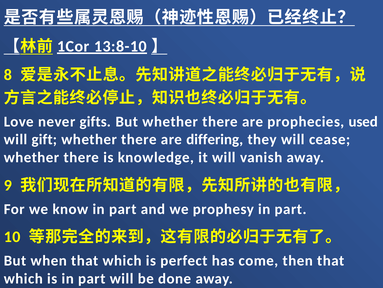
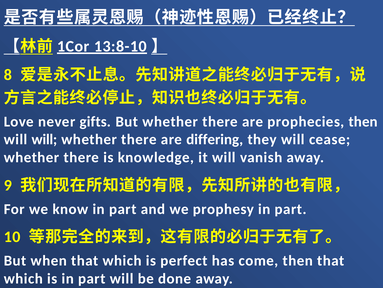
prophecies used: used -> then (363, 121)
will gift: gift -> will (44, 139)
